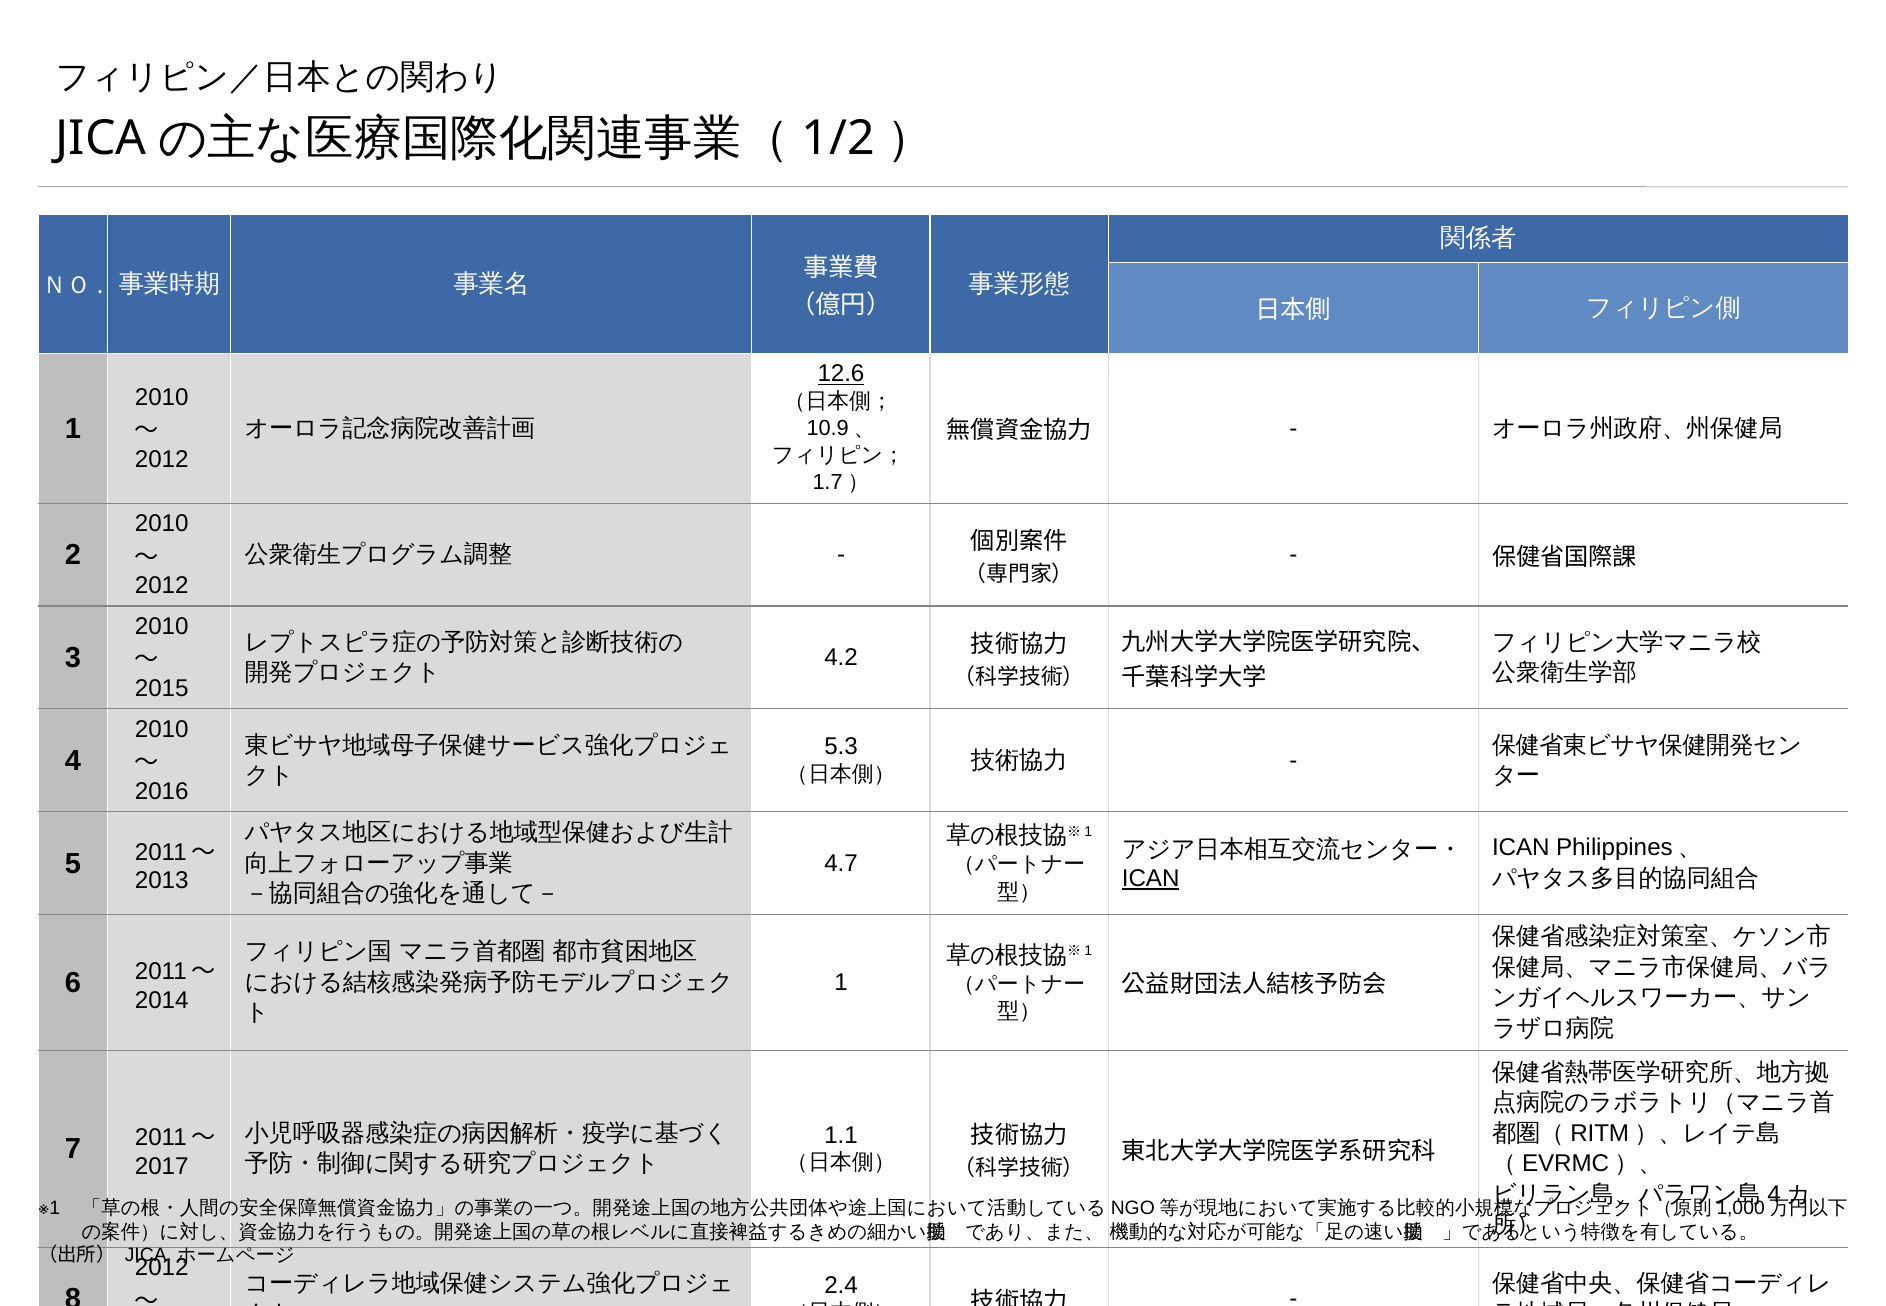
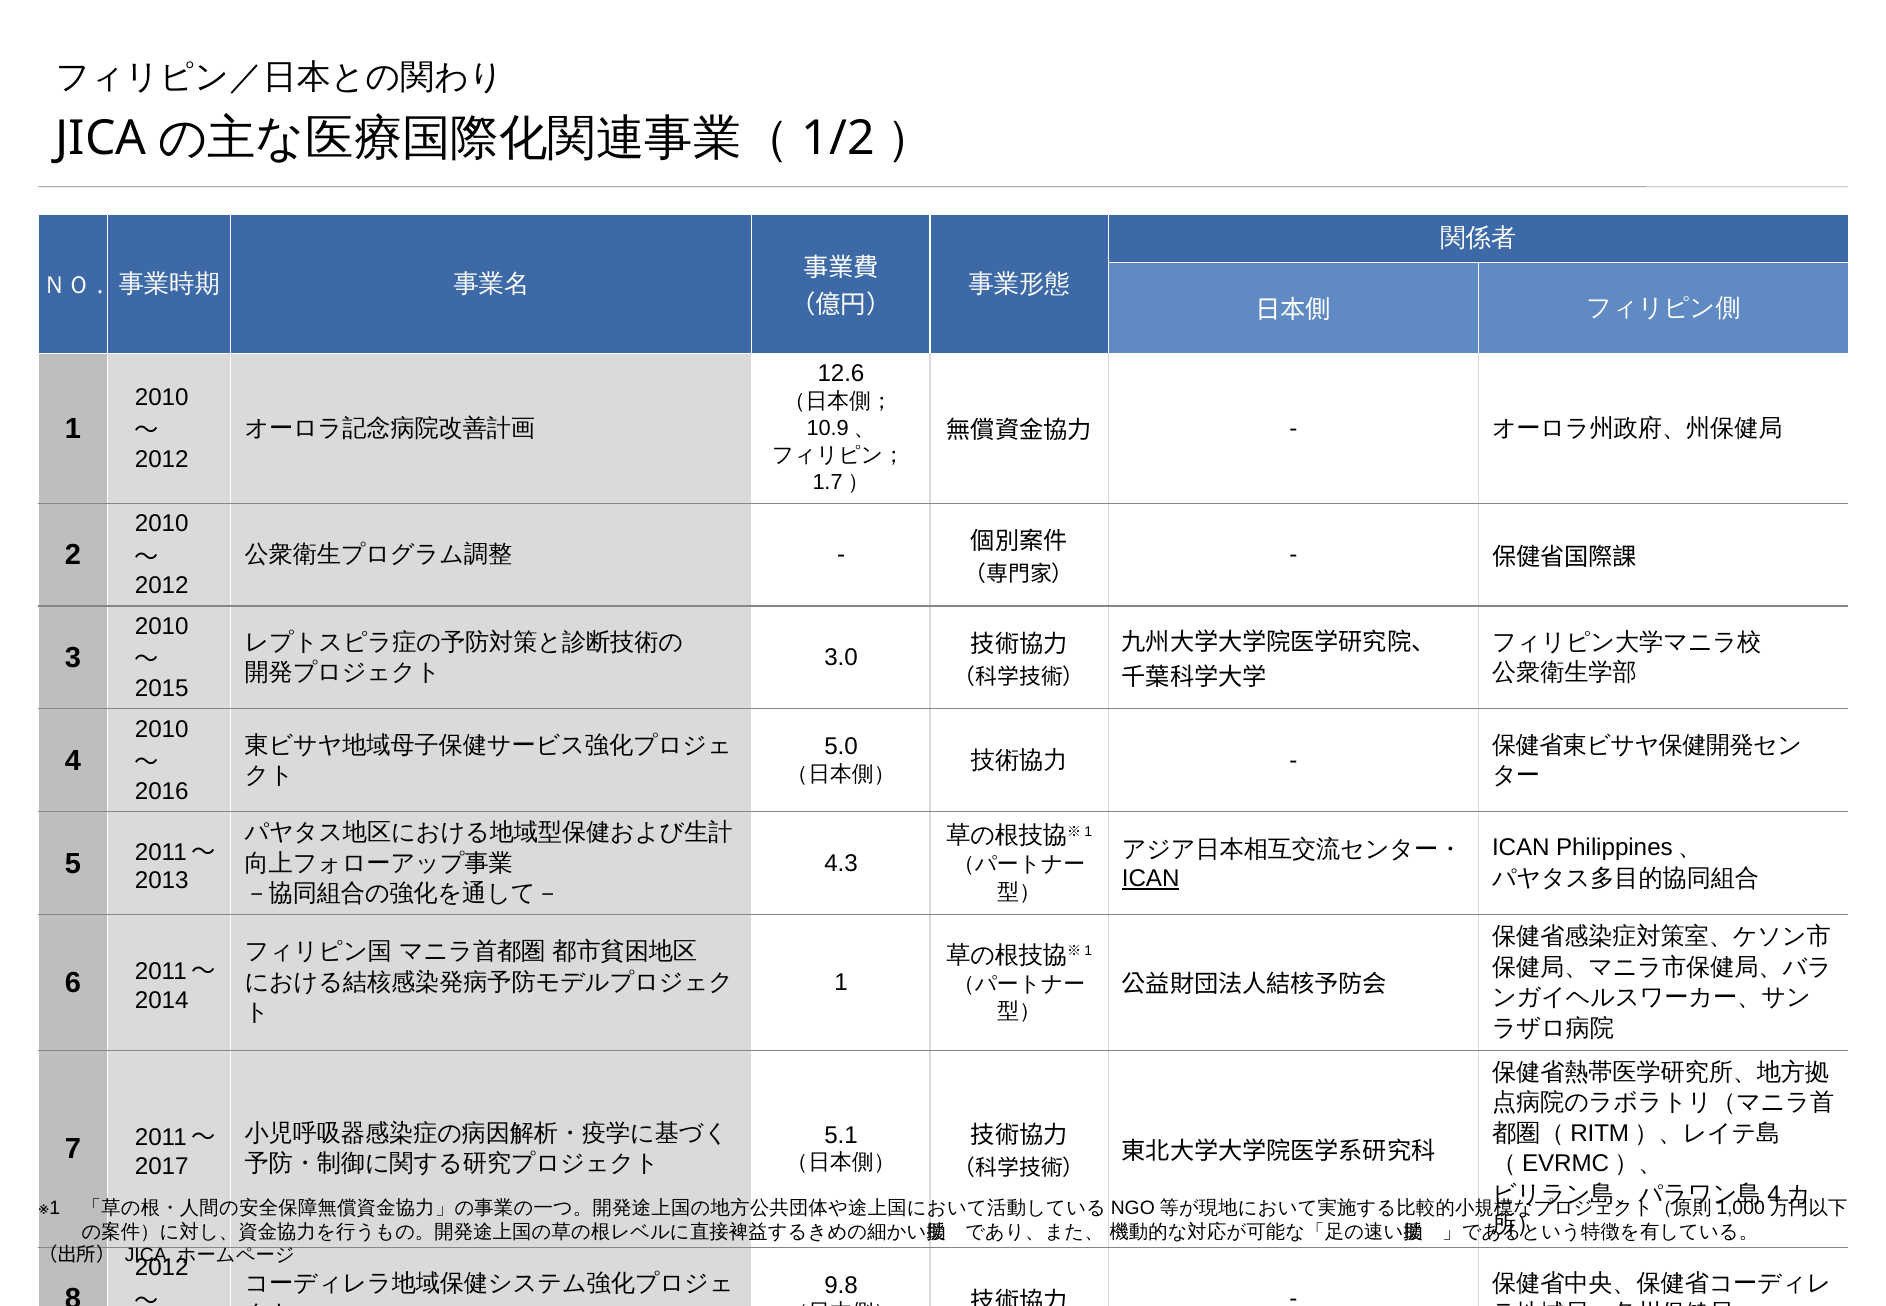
12.6 underline: present -> none (841, 374)
4.2: 4.2 -> 3.0 (841, 658)
5.3: 5.3 -> 5.0 (841, 747)
4.7: 4.7 -> 4.3 (841, 863)
1.1: 1.1 -> 5.1 (841, 1135)
2.4: 2.4 -> 9.8 (841, 1285)
